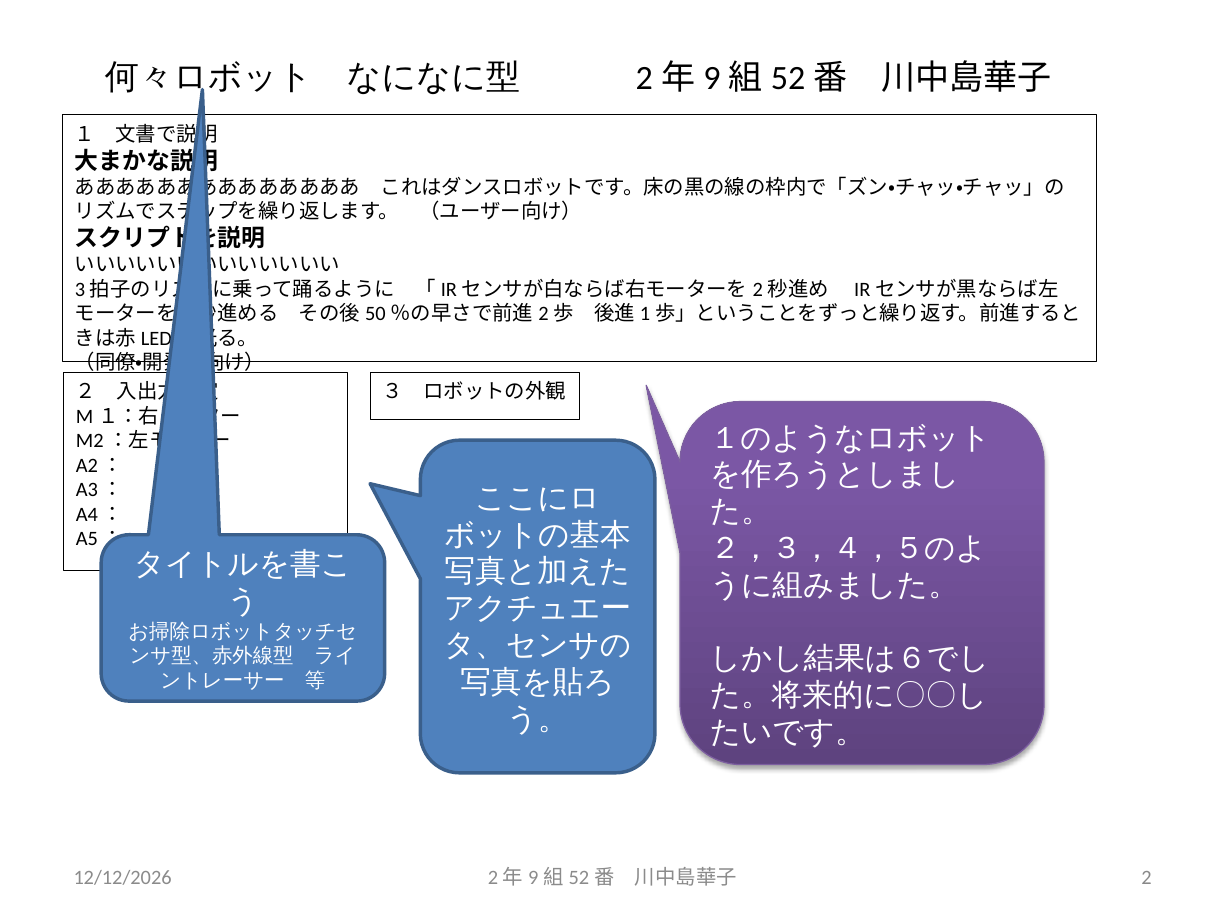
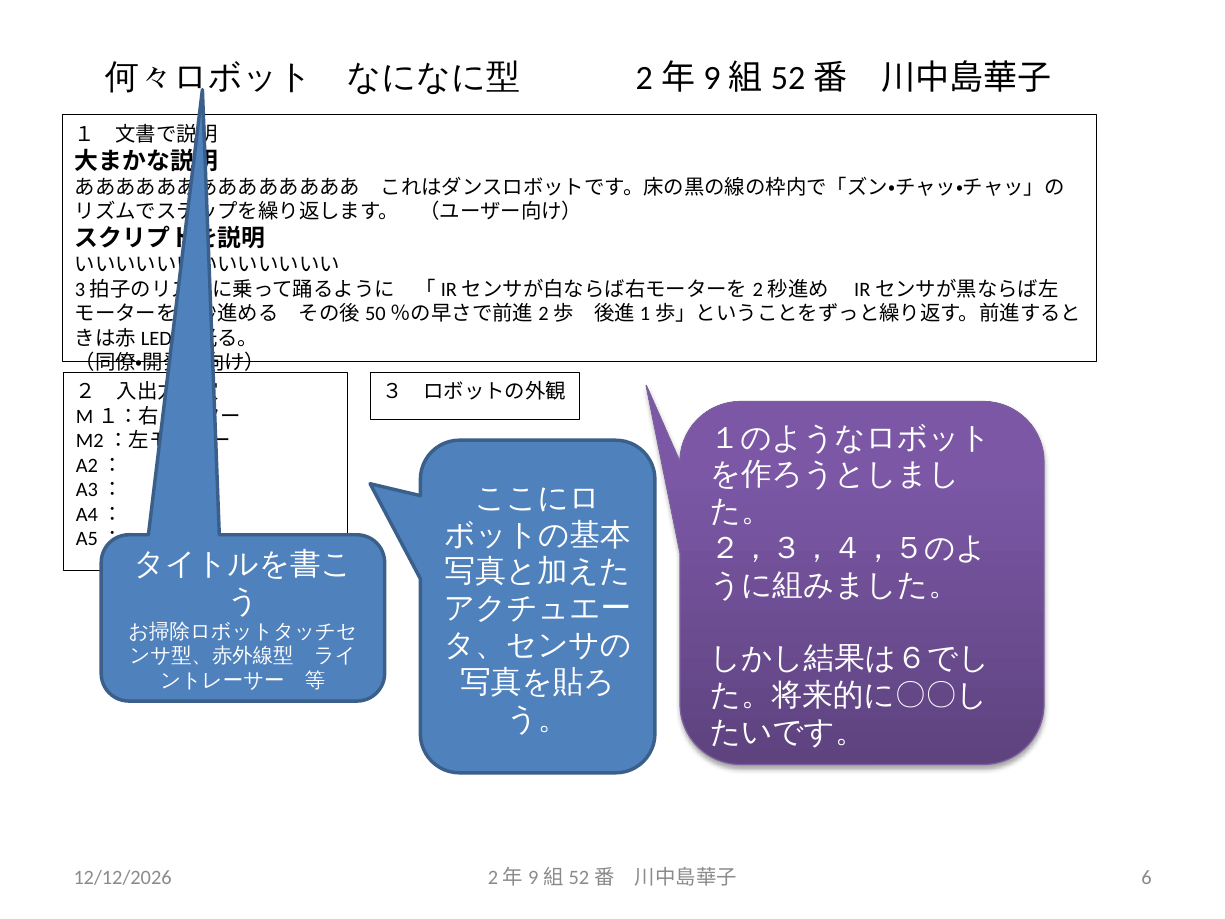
2: 2 -> 6 (1146, 877)
